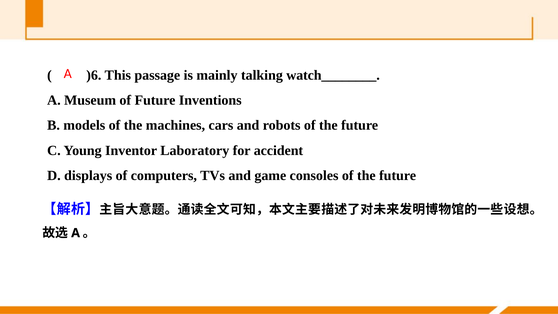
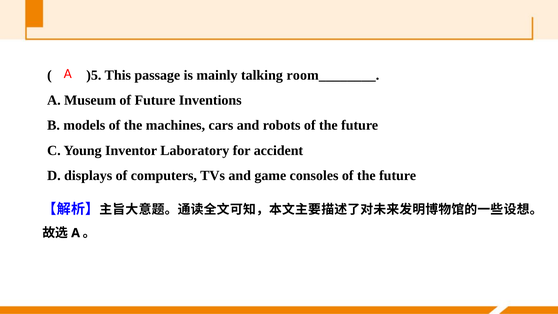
)6: )6 -> )5 (94, 75)
watch________: watch________ -> room________ (333, 75)
